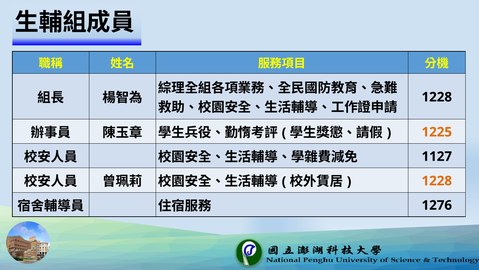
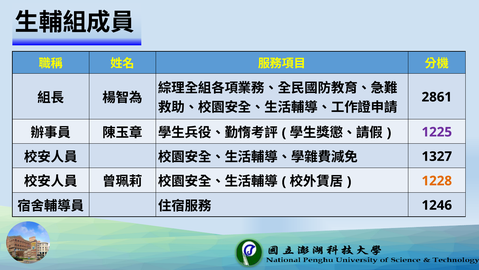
1228: 1228 -> 2861 (437, 97)
1225 colour: orange -> purple (437, 132)
1127: 1127 -> 1327 (437, 156)
1276: 1276 -> 1246 (437, 205)
